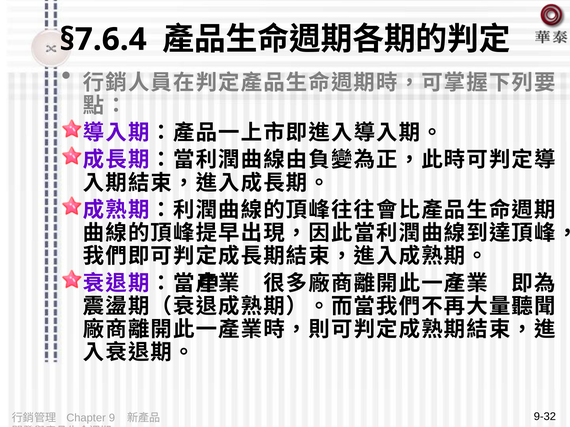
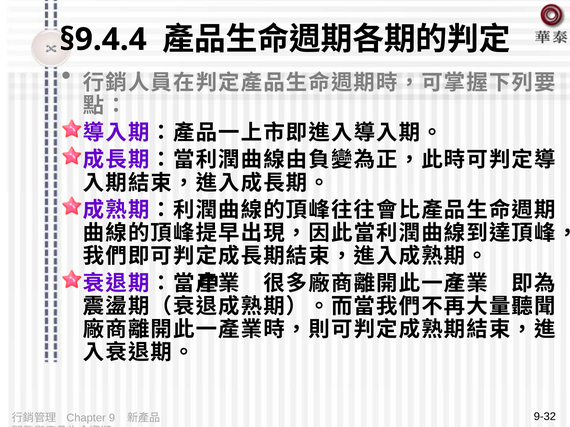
§7.6.4: §7.6.4 -> §9.4.4 (103, 39)
